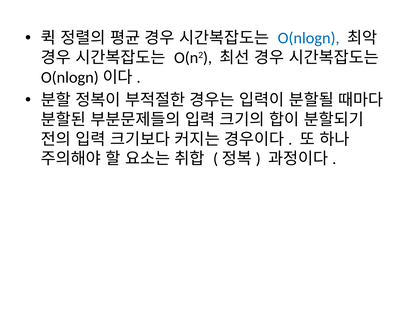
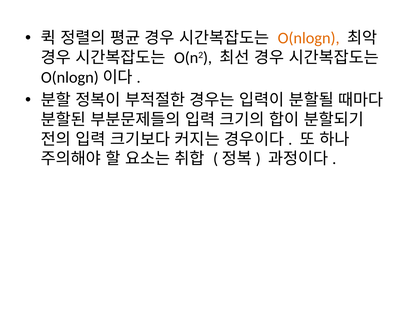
O(nlogn colour: blue -> orange (309, 38)
